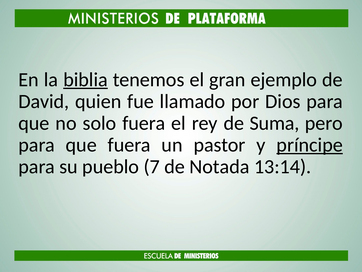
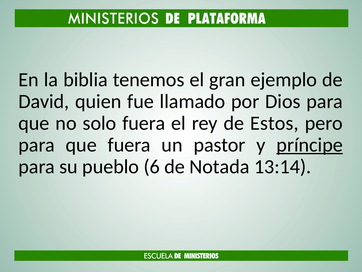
biblia underline: present -> none (86, 80)
Suma: Suma -> Estos (274, 123)
7: 7 -> 6 (152, 166)
